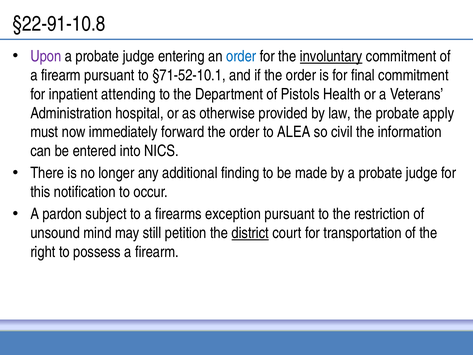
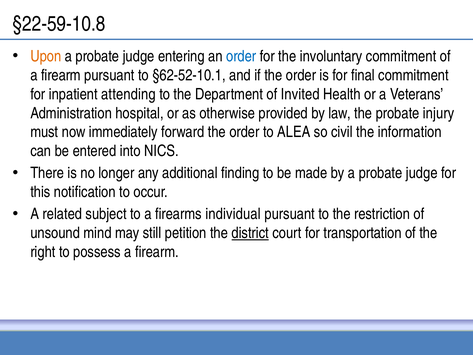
§22-91-10.8: §22-91-10.8 -> §22-59-10.8 (59, 24)
Upon colour: purple -> orange (46, 56)
involuntary underline: present -> none (331, 56)
§71-52-10.1: §71-52-10.1 -> §62-52-10.1 (189, 75)
Pistols: Pistols -> Invited (300, 94)
apply: apply -> injury (439, 113)
pardon: pardon -> related (62, 214)
exception: exception -> individual (233, 214)
